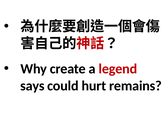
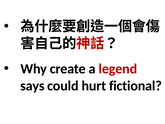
remains: remains -> fictional (135, 86)
